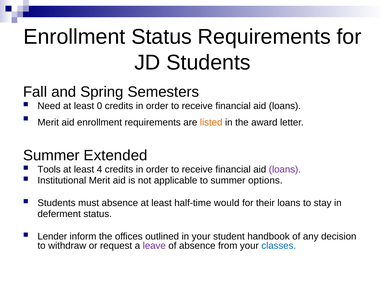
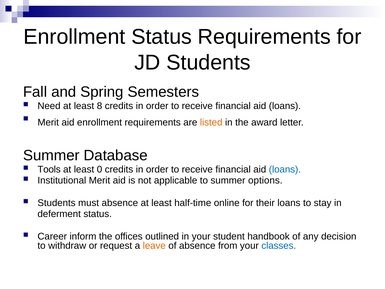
0: 0 -> 8 (100, 106)
Extended: Extended -> Database (116, 155)
4: 4 -> 0 (100, 169)
loans colour: purple -> blue (285, 169)
would: would -> online (227, 203)
Lender: Lender -> Career (52, 236)
leave colour: purple -> orange (154, 245)
